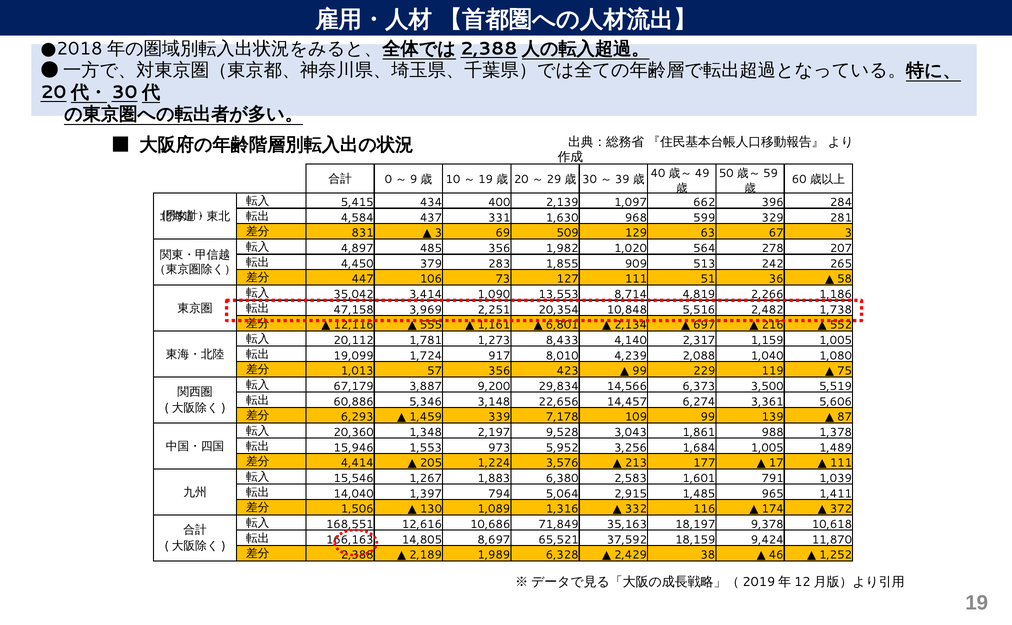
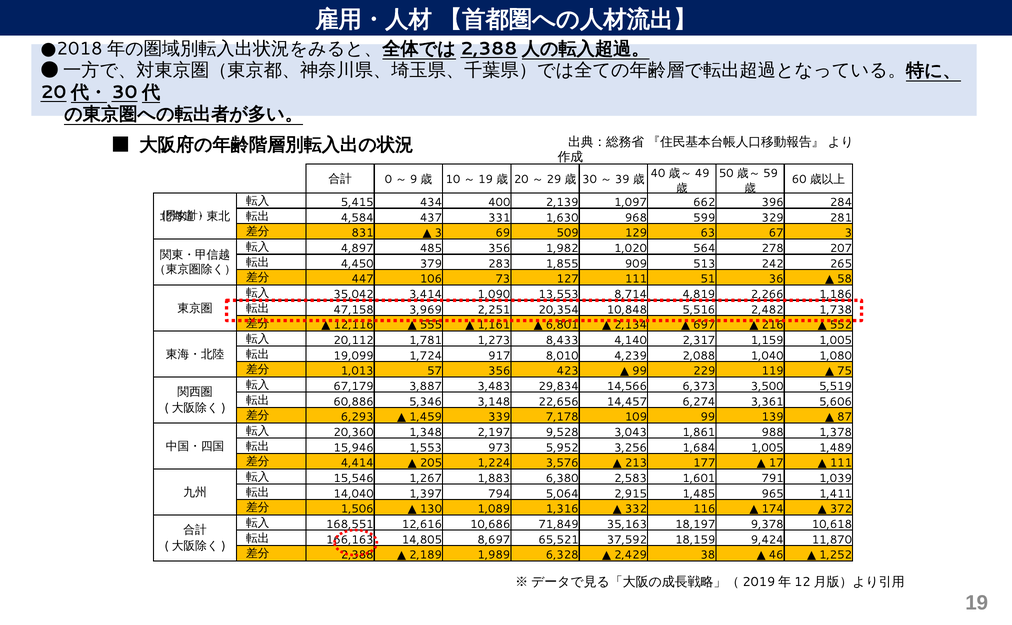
9,200: 9,200 -> 3,483 (494, 386)
